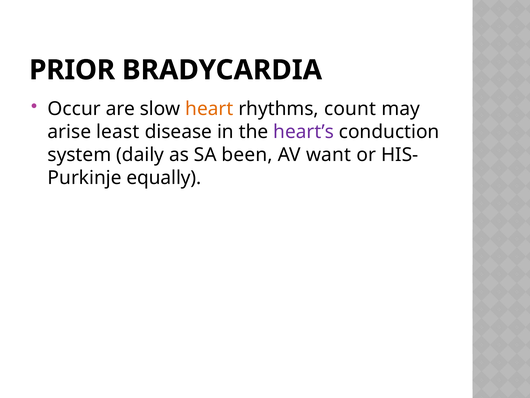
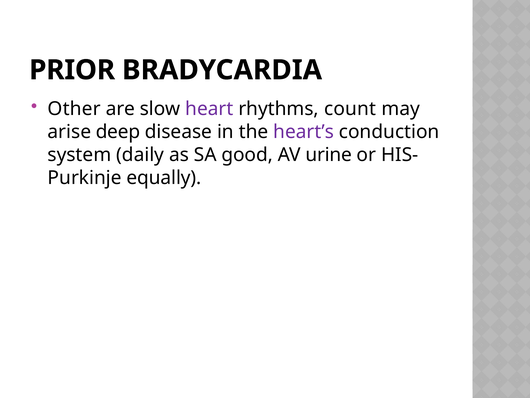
Occur: Occur -> Other (74, 109)
heart colour: orange -> purple (209, 109)
least: least -> deep (118, 132)
been: been -> good (247, 155)
want: want -> urine (329, 155)
